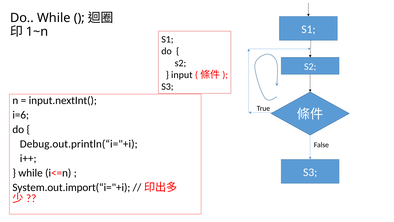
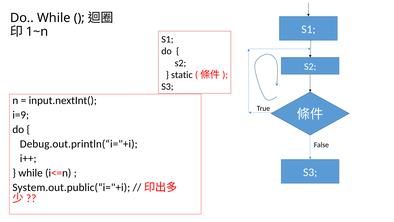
input: input -> static (182, 75)
i=6: i=6 -> i=9 (21, 115)
System.out.import(“i="+i: System.out.import(“i="+i -> System.out.public(“i="+i (71, 187)
